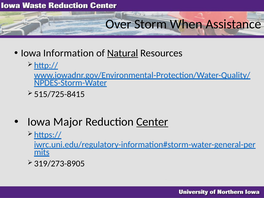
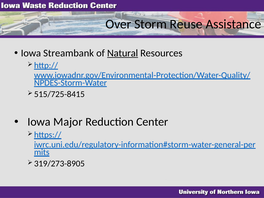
When: When -> Reuse (186, 24)
Information: Information -> Streambank (69, 53)
Center underline: present -> none (152, 122)
